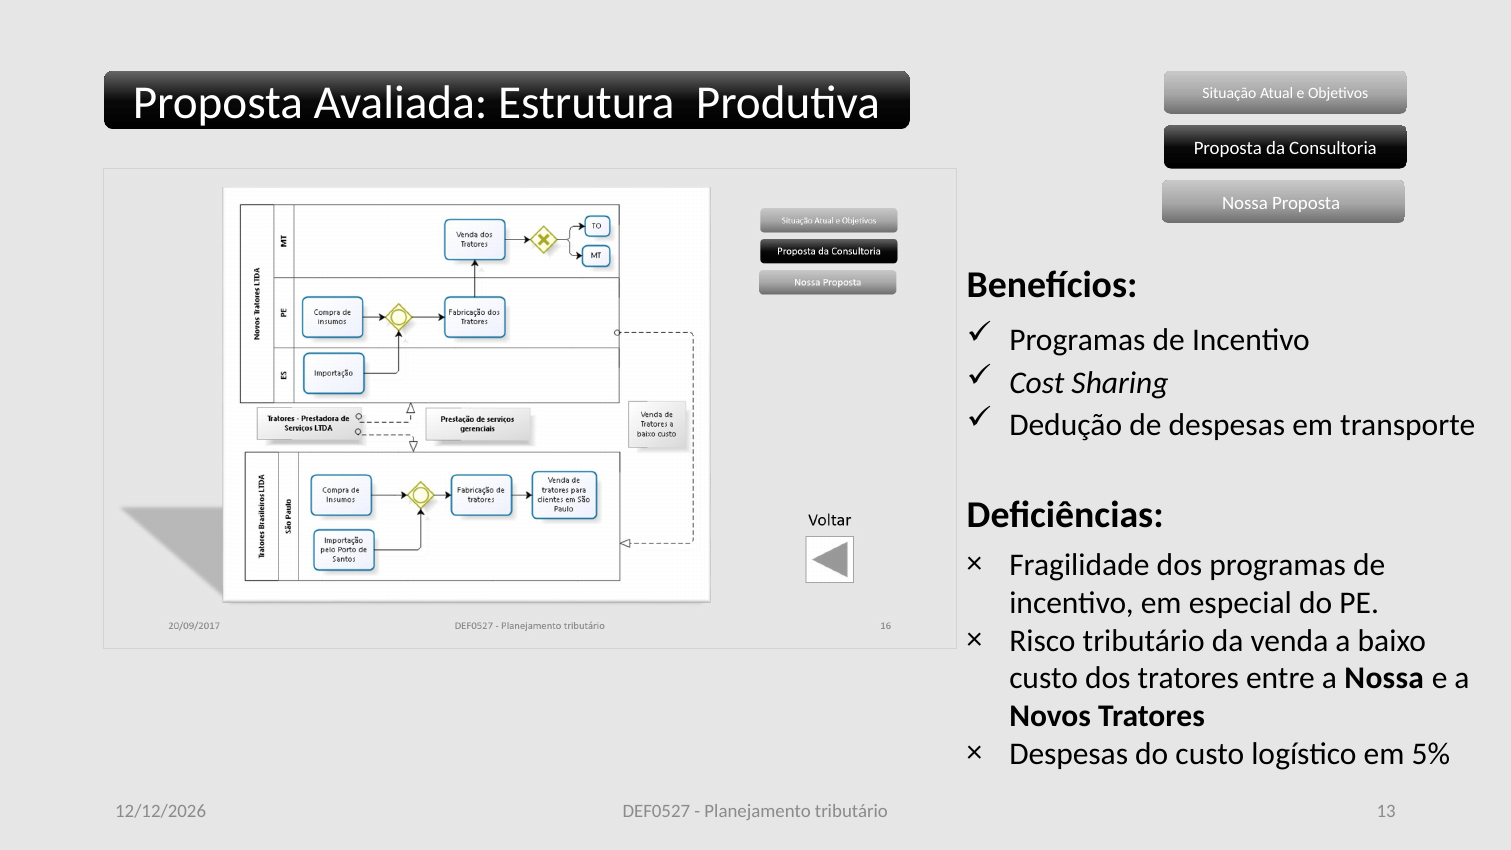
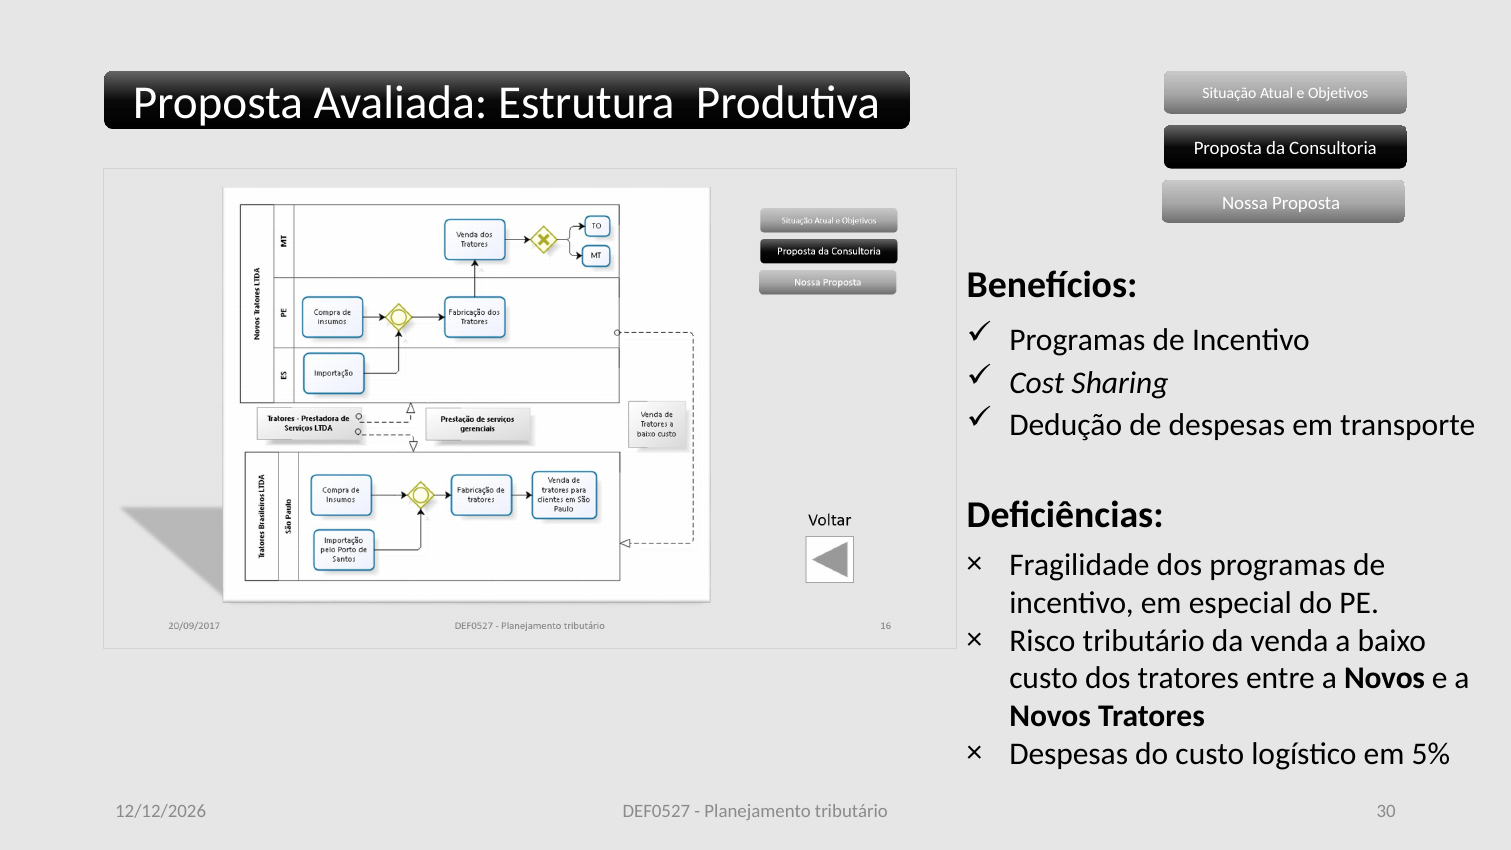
entre a Nossa: Nossa -> Novos (1385, 679)
13: 13 -> 30 (1386, 811)
